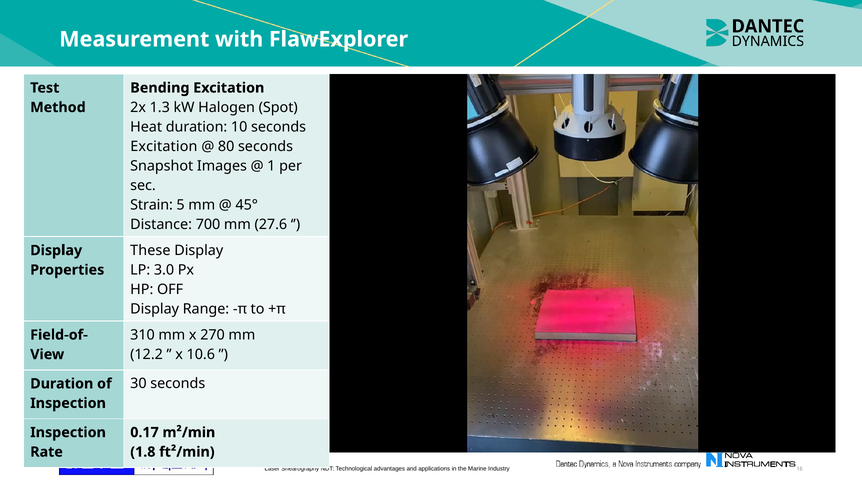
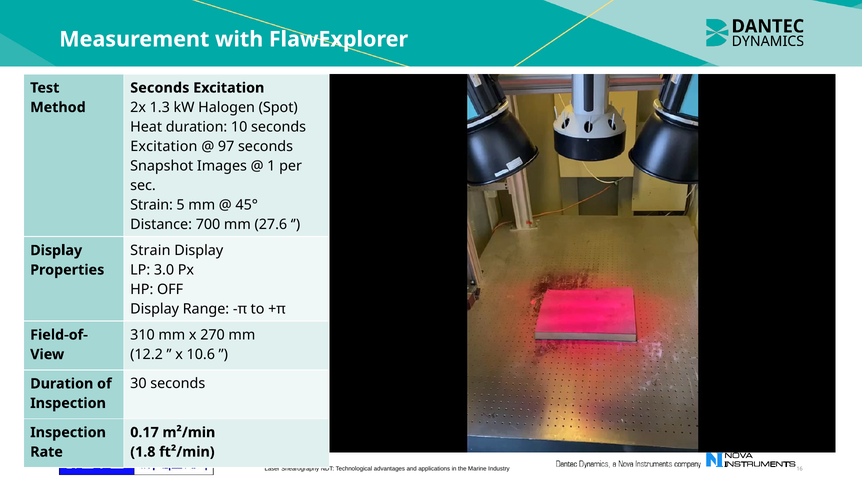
Bending: Bending -> Seconds (160, 88)
80: 80 -> 97 (226, 146)
These: These -> Strain (150, 250)
